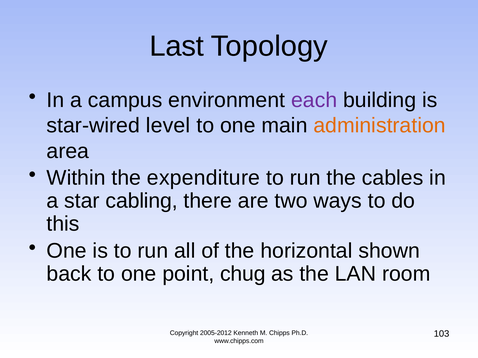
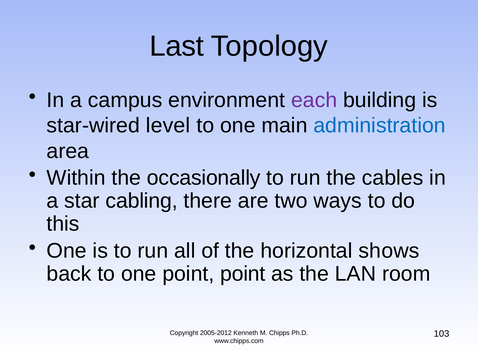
administration colour: orange -> blue (380, 126)
expenditure: expenditure -> occasionally (204, 178)
shown: shown -> shows (389, 251)
point chug: chug -> point (243, 274)
